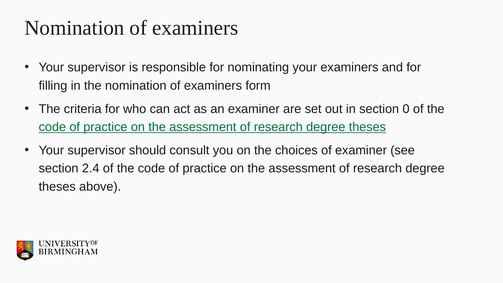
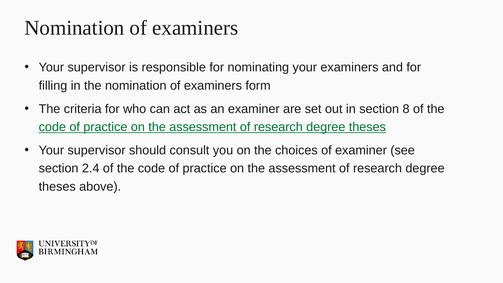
0: 0 -> 8 (406, 109)
